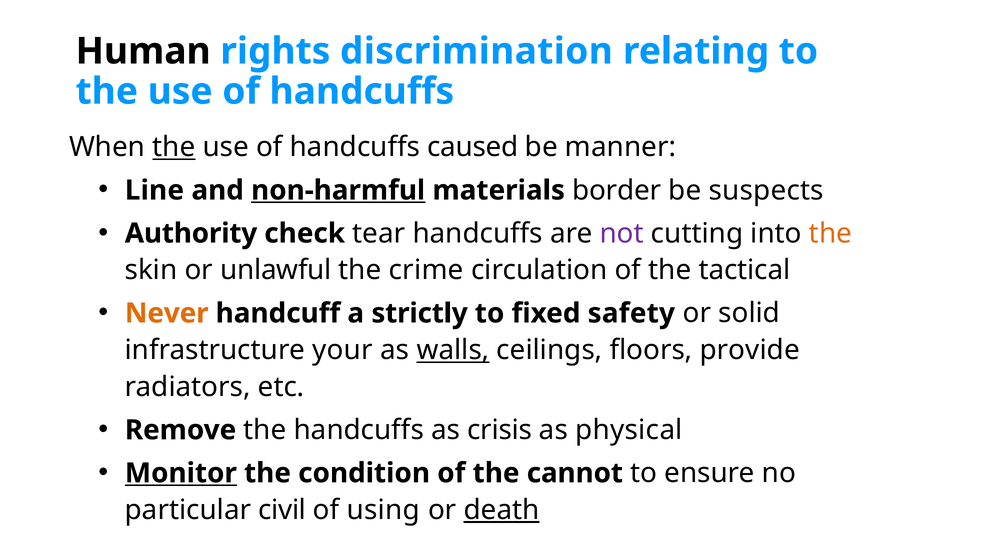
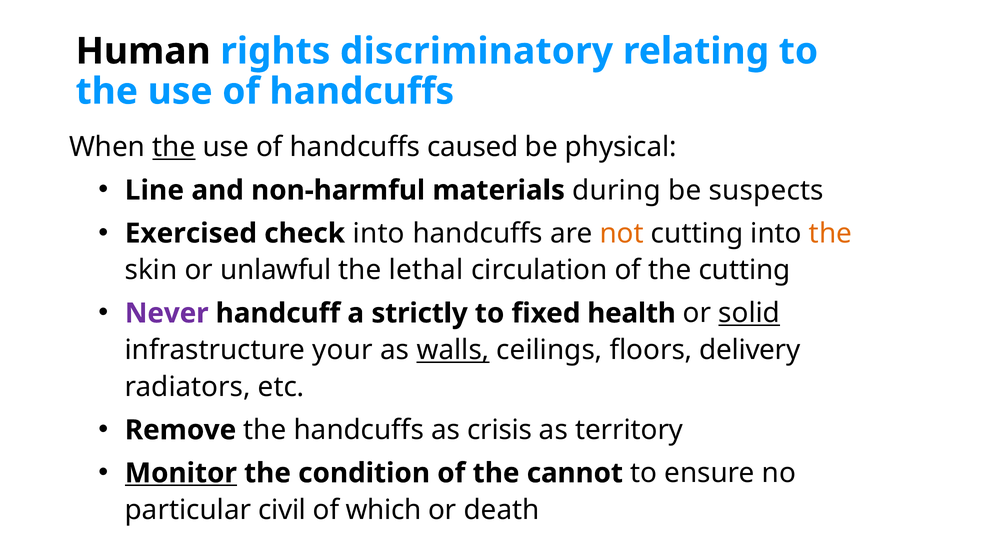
discrimination: discrimination -> discriminatory (477, 51)
manner: manner -> physical (621, 147)
non-harmful underline: present -> none (338, 190)
border: border -> during (617, 190)
Authority: Authority -> Exercised (191, 233)
check tear: tear -> into (379, 233)
not colour: purple -> orange (622, 233)
crime: crime -> lethal (426, 270)
the tactical: tactical -> cutting (744, 270)
Never colour: orange -> purple (167, 313)
safety: safety -> health (632, 313)
solid underline: none -> present (749, 313)
provide: provide -> delivery (750, 350)
physical: physical -> territory (629, 430)
using: using -> which (384, 509)
death underline: present -> none (502, 509)
